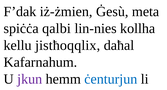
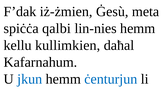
lin-nies kollha: kollha -> hemm (138, 28)
jistħoqqlix: jistħoqqlix -> kullimkien (68, 45)
jkun colour: purple -> blue (30, 79)
